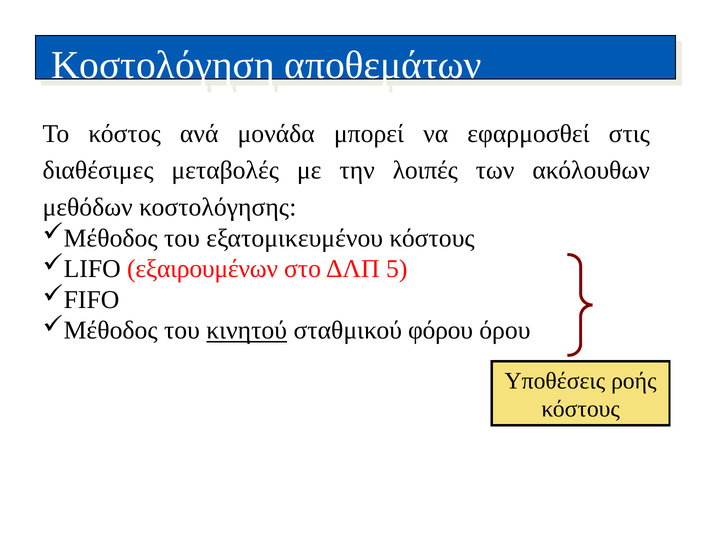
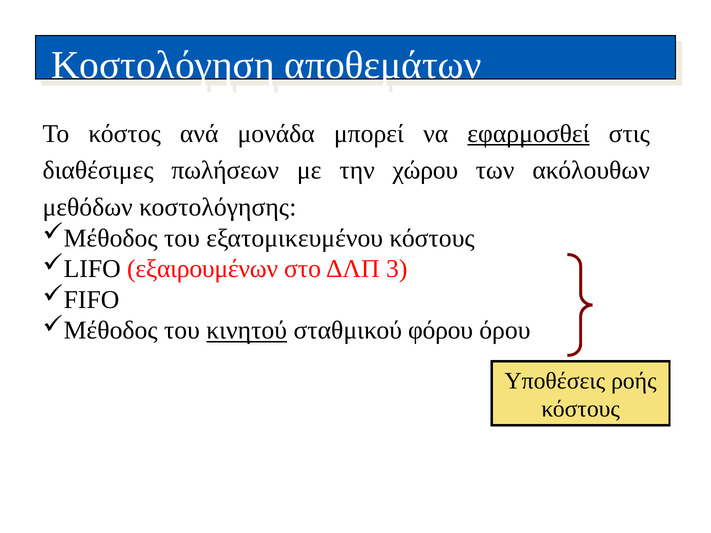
εφαρμοσθεί underline: none -> present (528, 134)
μεταβολές: μεταβολές -> πωλήσεων (225, 171)
λοιπές: λοιπές -> χώρου (425, 171)
5: 5 -> 3 (397, 269)
